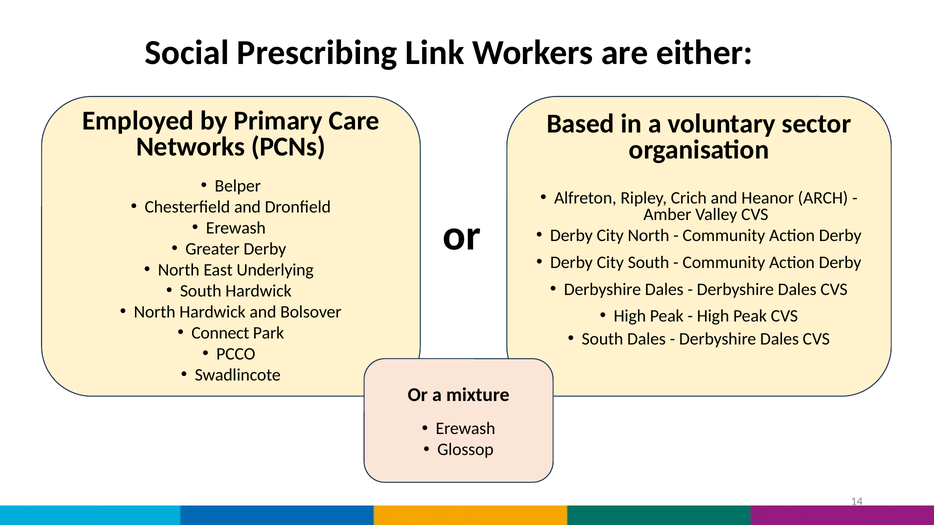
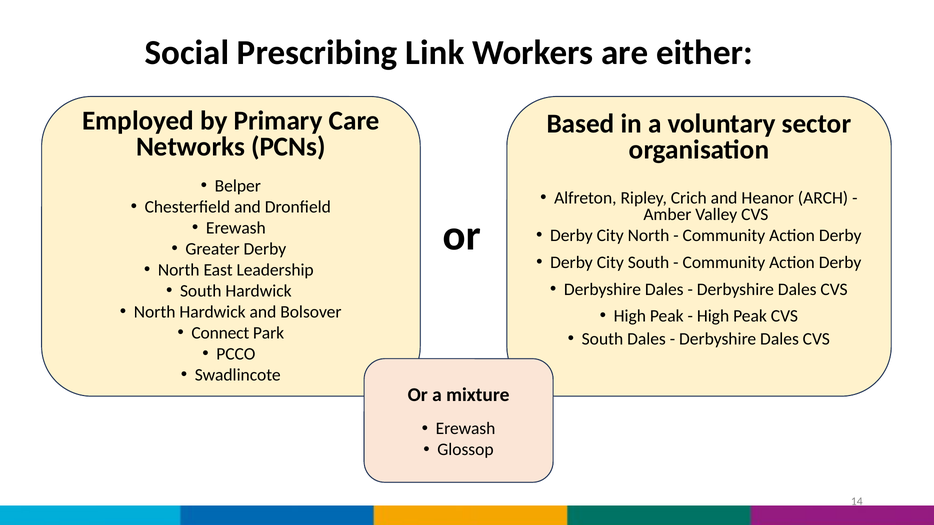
Underlying: Underlying -> Leadership (275, 270)
